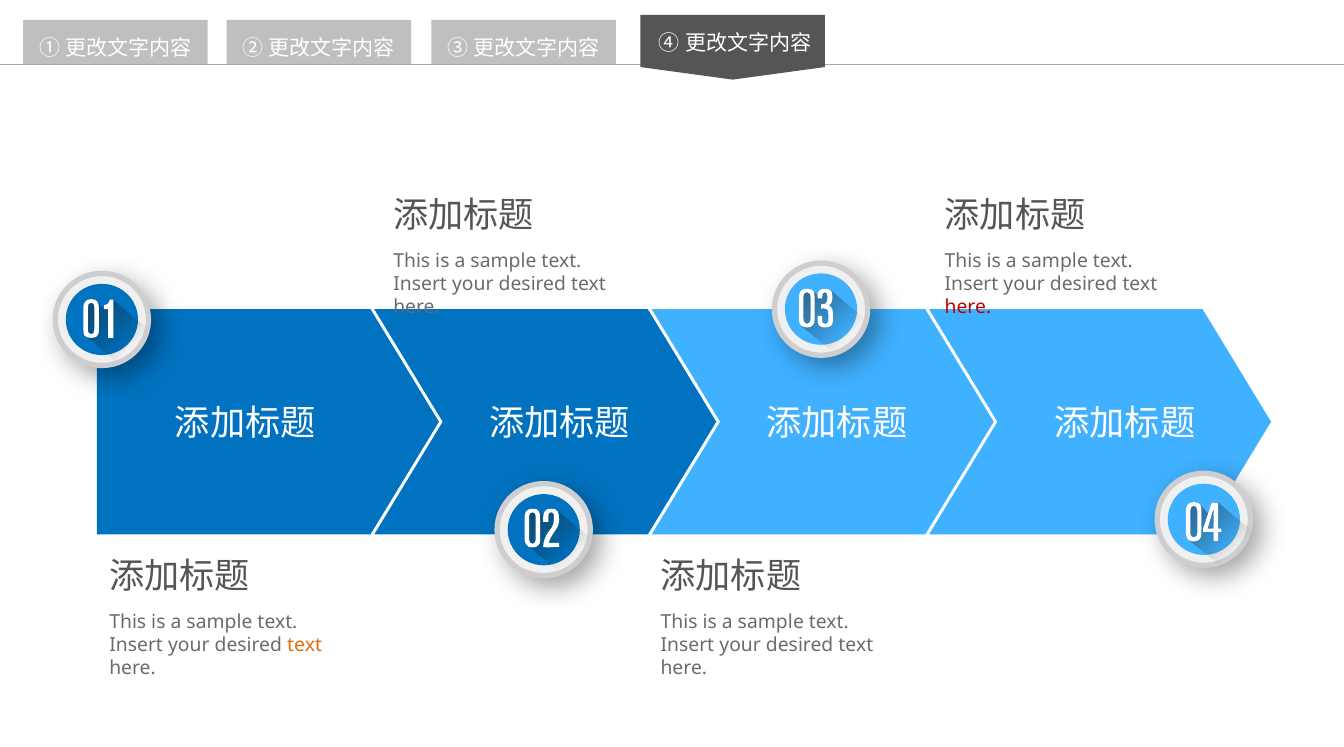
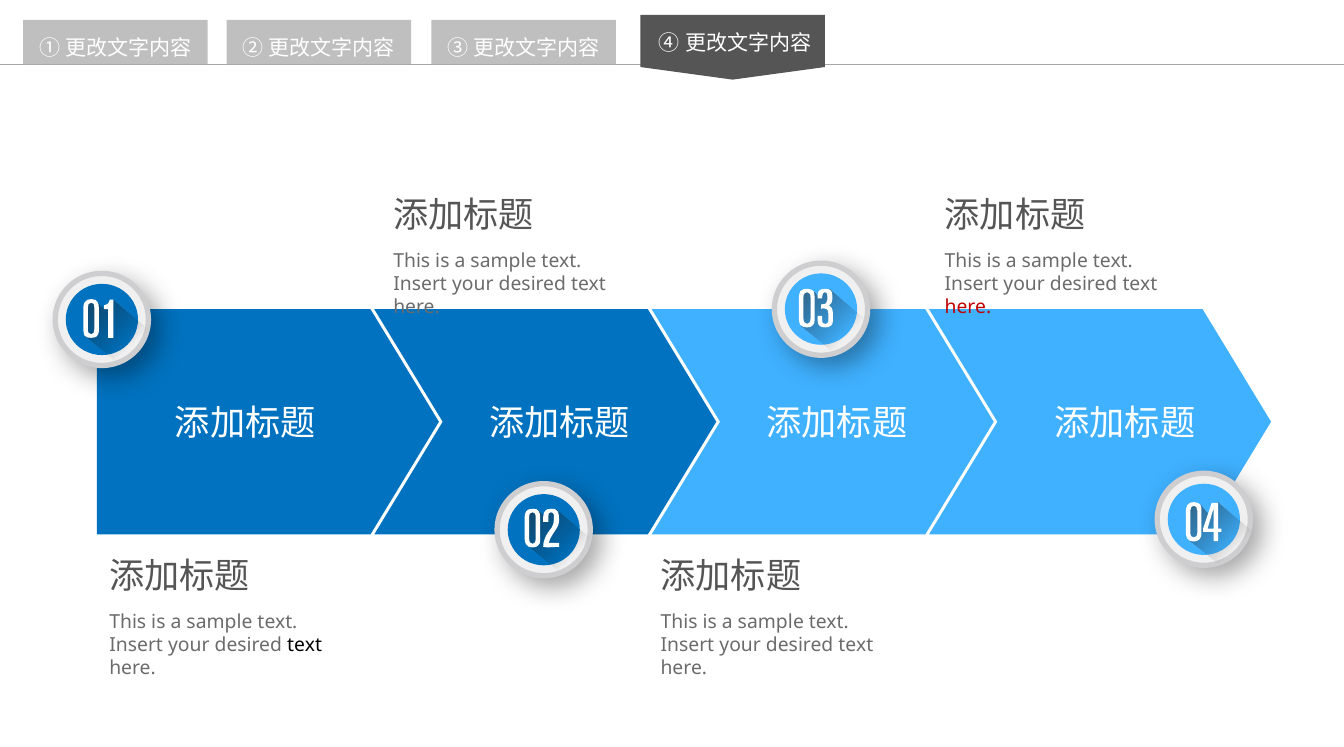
text colour: orange -> black (305, 645)
